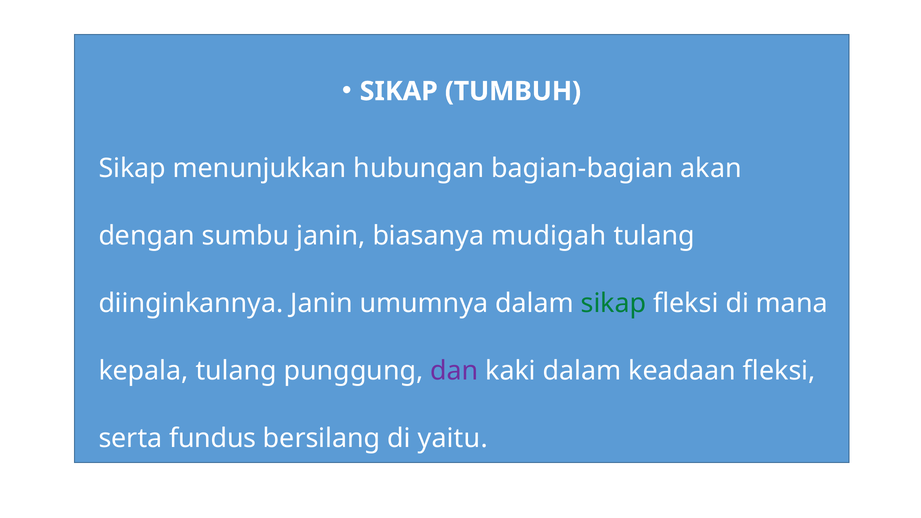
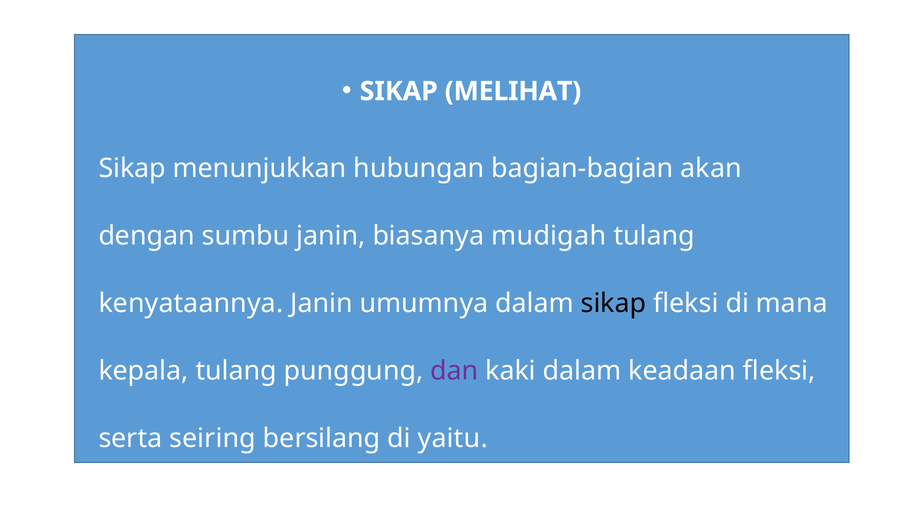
TUMBUH: TUMBUH -> MELIHAT (513, 91)
diinginkannya: diinginkannya -> kenyataannya (191, 304)
sikap colour: green -> black (614, 304)
fundus: fundus -> seiring (213, 439)
